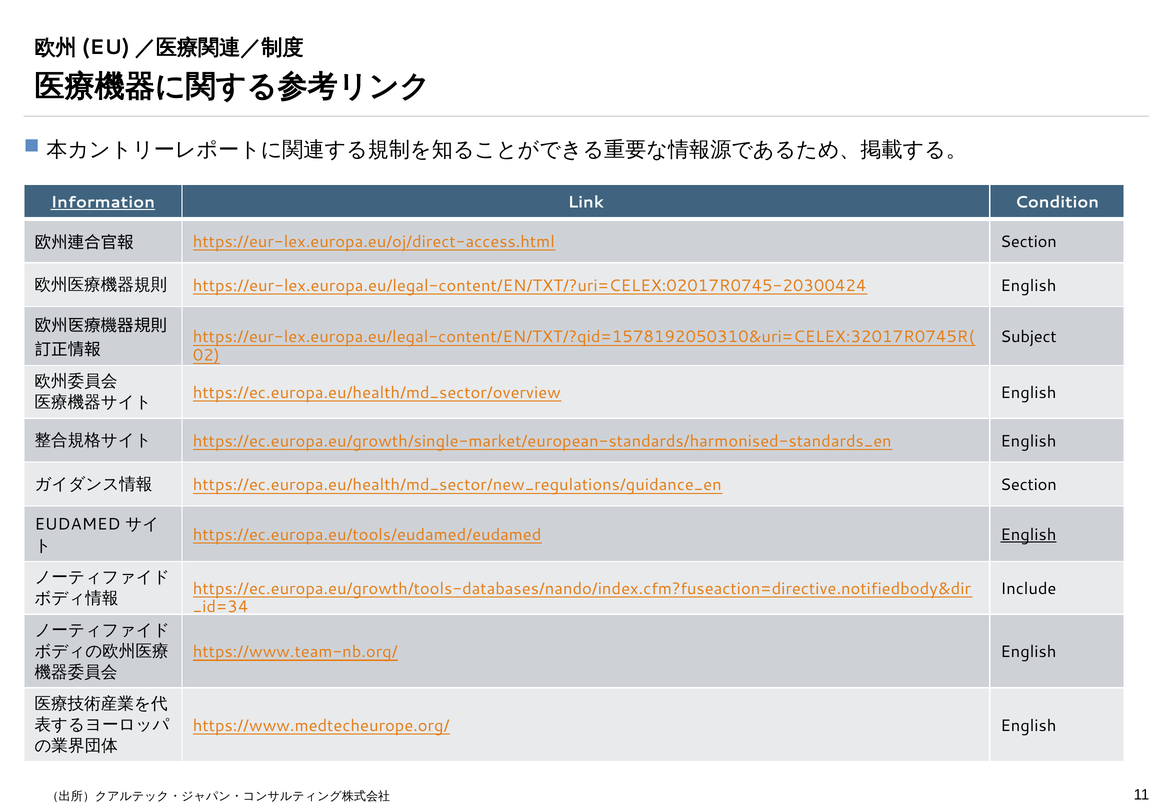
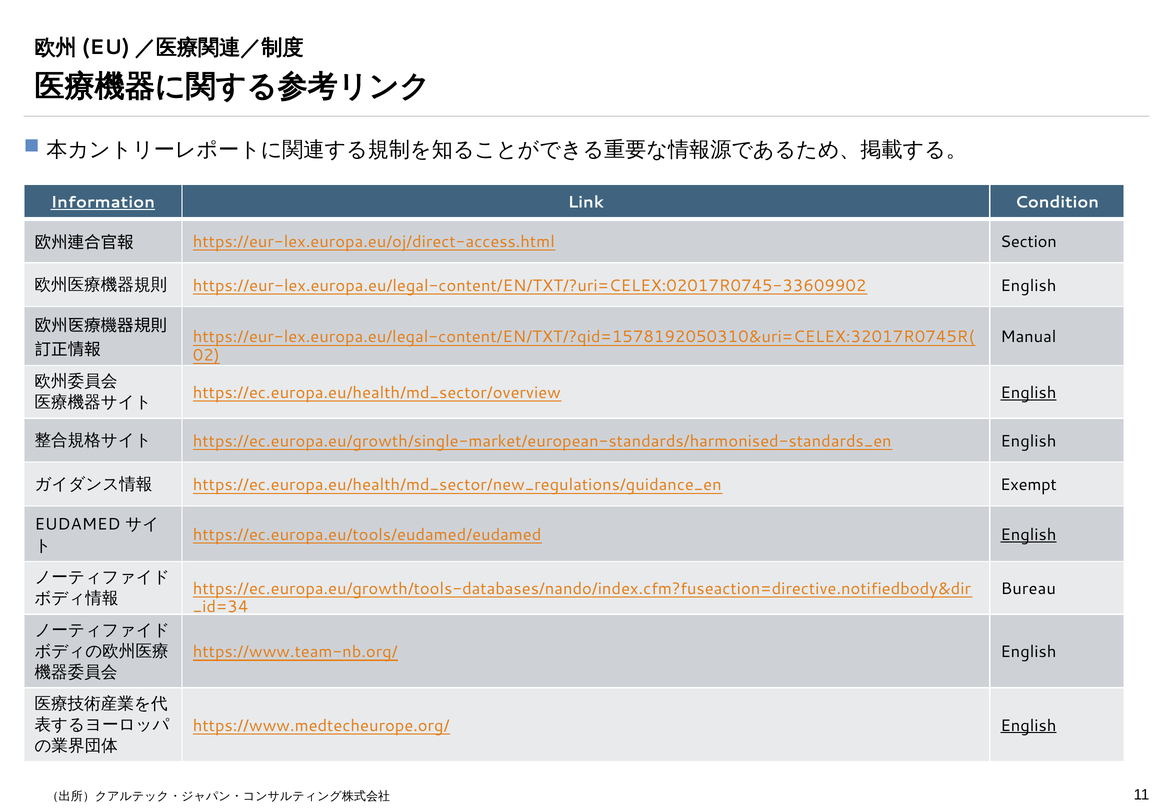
https://eur-lex.europa.eu/legal-content/EN/TXT/?uri=CELEX:02017R0745-20300424: https://eur-lex.europa.eu/legal-content/EN/TXT/?uri=CELEX:02017R0745-20300424 -> https://eur-lex.europa.eu/legal-content/EN/TXT/?uri=CELEX:02017R0745-33609902 (530, 286)
Subject: Subject -> Manual (1028, 337)
English underline: none -> present (1028, 393)
Section: Section -> Exempt (1028, 485)
Include: Include -> Bureau (1028, 589)
English underline: none -> present (1028, 726)
